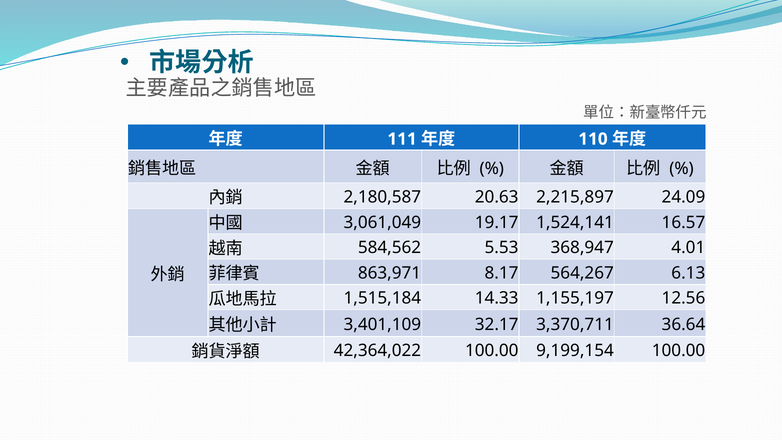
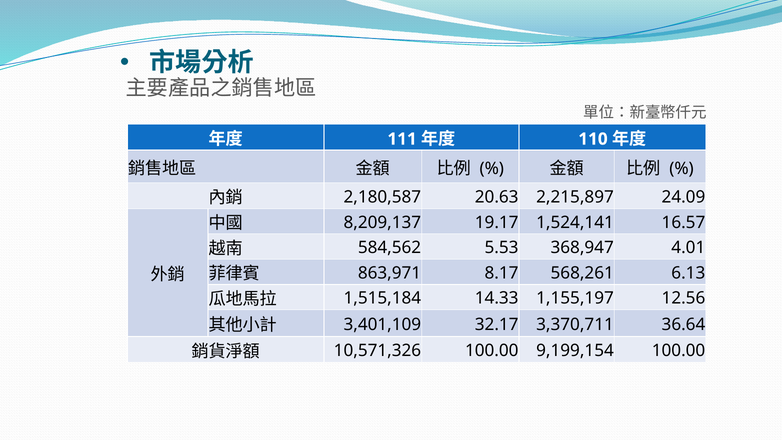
3,061,049: 3,061,049 -> 8,209,137 (382, 222)
564,267: 564,267 -> 568,261 (582, 273)
42,364,022: 42,364,022 -> 10,571,326 (377, 351)
